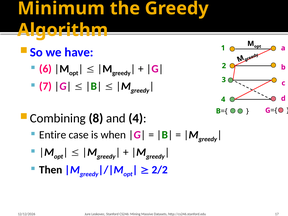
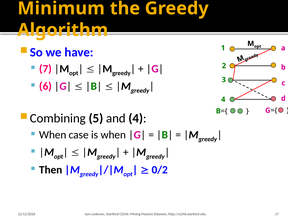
6: 6 -> 7 (45, 69)
7: 7 -> 6 (45, 86)
8: 8 -> 5 (96, 118)
Entire: Entire -> When (53, 135)
2/2: 2/2 -> 0/2 (160, 170)
